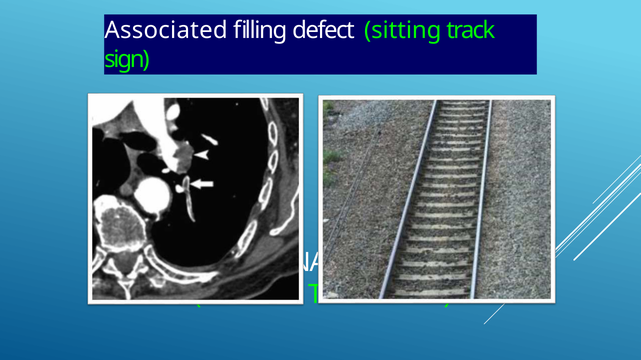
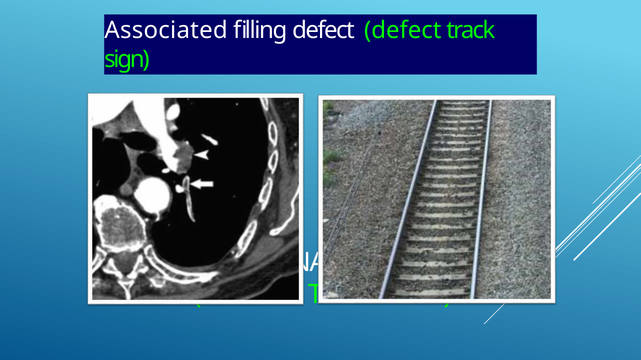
defect sitting: sitting -> defect (403, 31)
